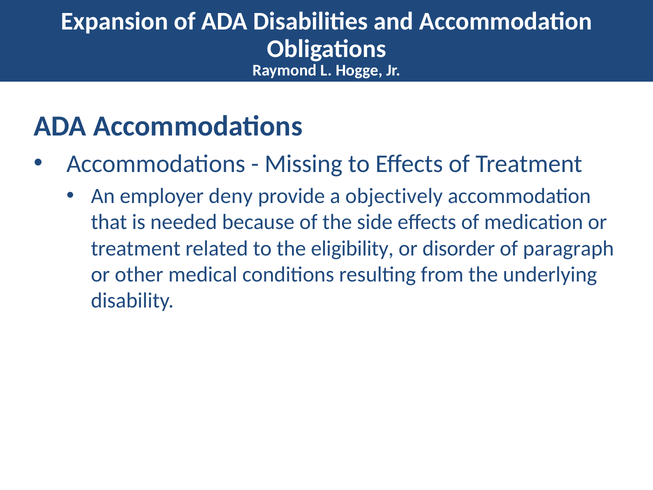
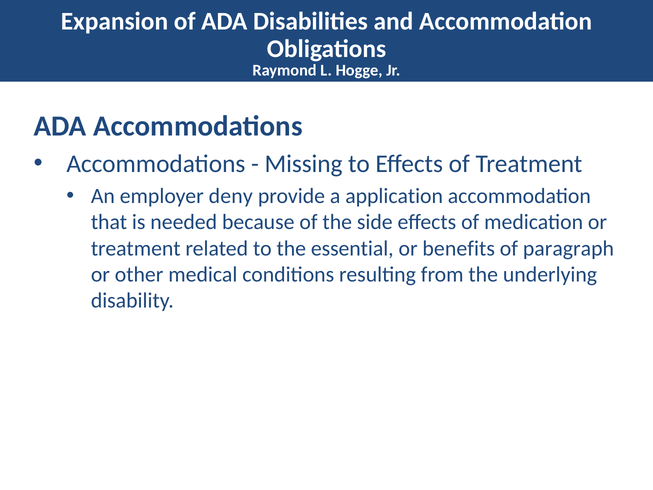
objectively: objectively -> application (394, 196)
eligibility: eligibility -> essential (352, 248)
disorder: disorder -> benefits (459, 248)
